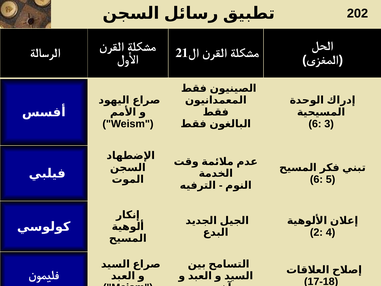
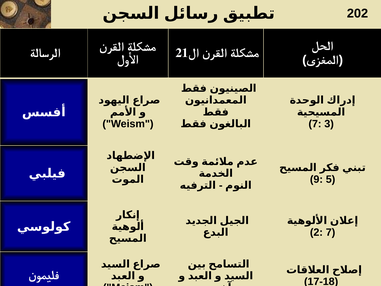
6: 6 -> 7 (315, 124)
6: 6 -> 9 (316, 179)
2 4: 4 -> 7 (331, 232)
